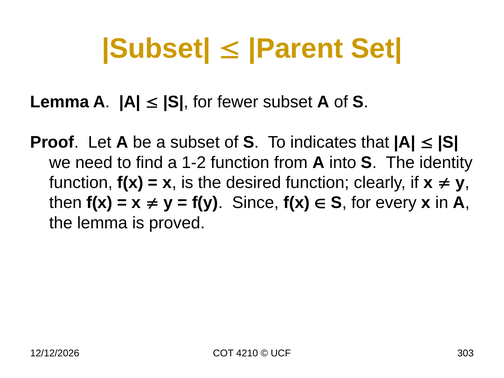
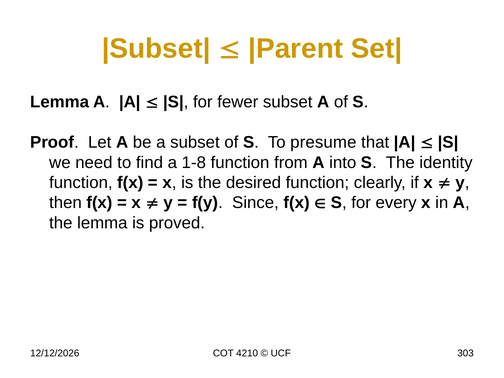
indicates: indicates -> presume (323, 142)
1-2: 1-2 -> 1-8 (194, 162)
